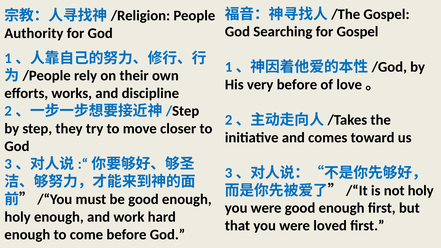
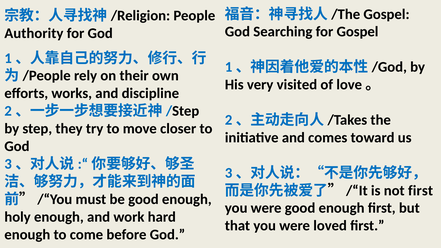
very before: before -> visited (297, 85)
not holy: holy -> first (421, 191)
